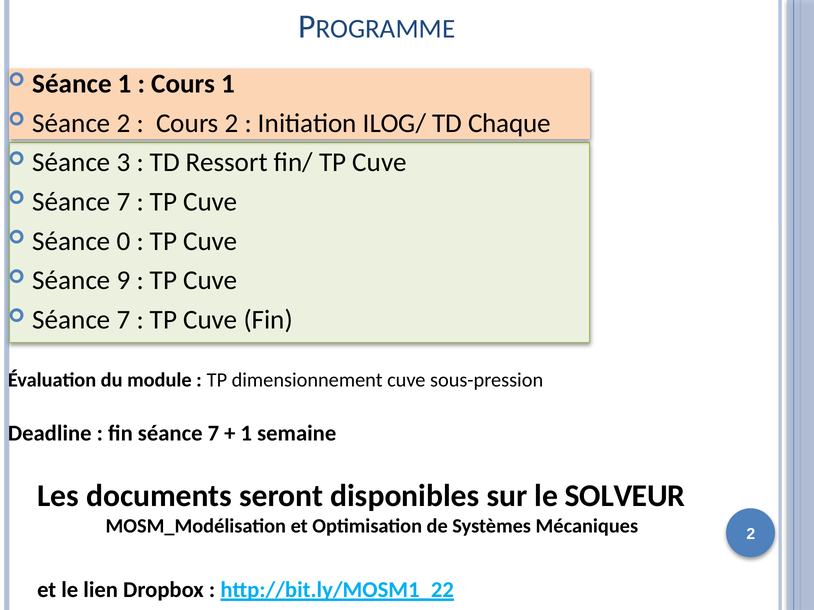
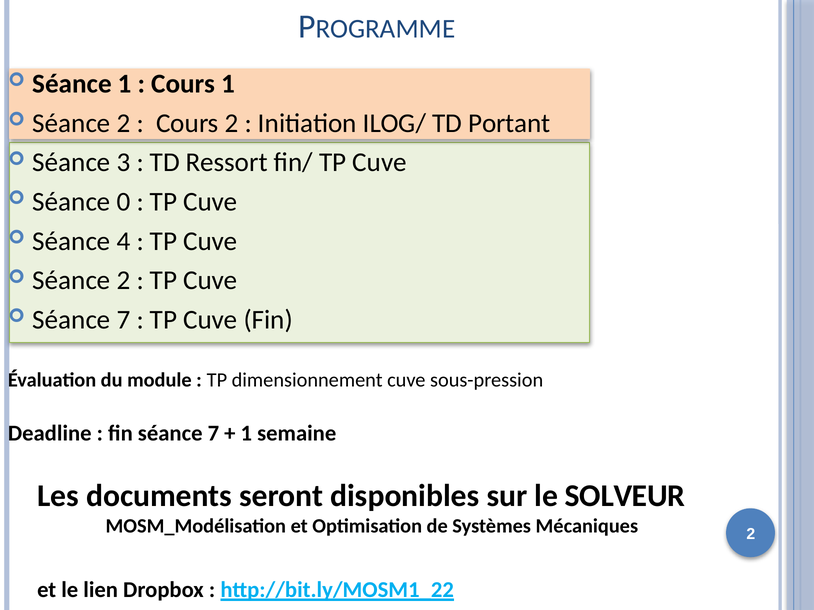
Chaque: Chaque -> Portant (509, 123)
7: 7 -> 0 (124, 202)
0: 0 -> 4 (124, 241)
9: 9 -> 2 (124, 281)
